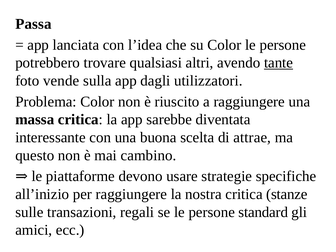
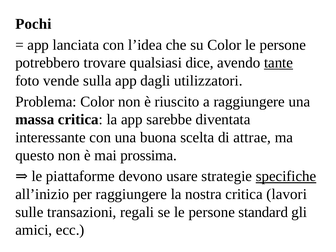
Passa: Passa -> Pochi (33, 24)
altri: altri -> dice (200, 63)
cambino: cambino -> prossima (149, 155)
specifiche underline: none -> present (286, 176)
stanze: stanze -> lavori (287, 194)
